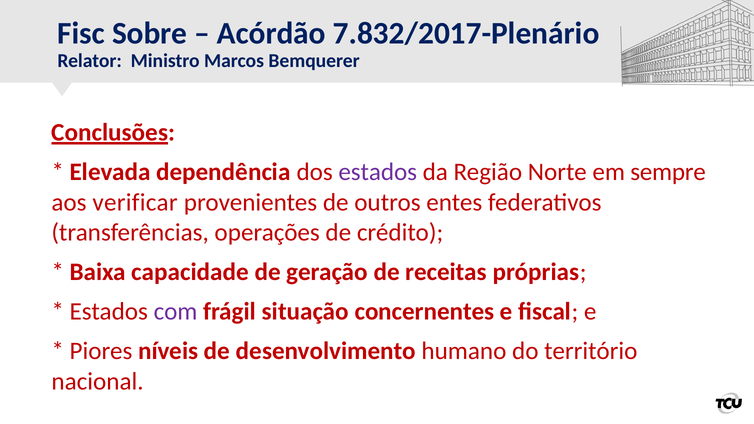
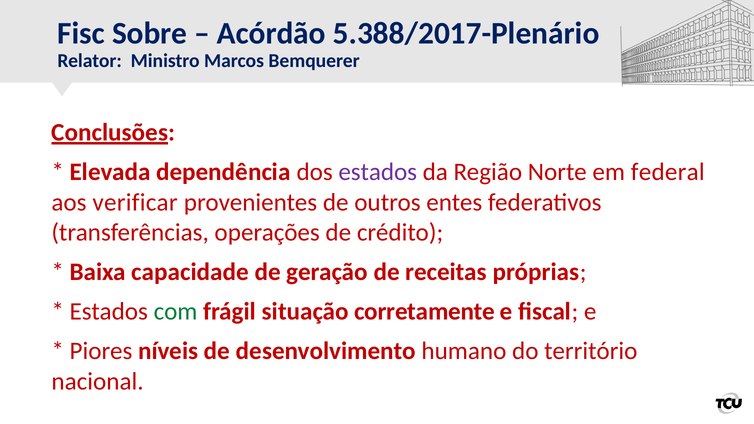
7.832/2017-Plenário: 7.832/2017-Plenário -> 5.388/2017-Plenário (466, 33)
sempre: sempre -> federal (668, 172)
com colour: purple -> green (176, 312)
concernentes: concernentes -> corretamente (425, 312)
